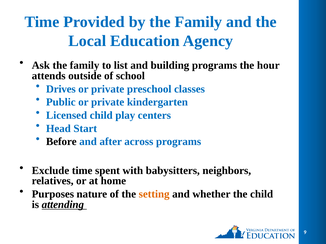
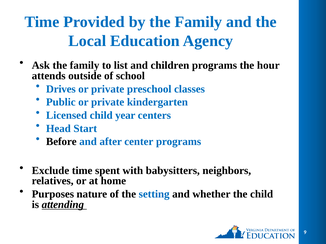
building: building -> children (170, 66)
play: play -> year (125, 116)
across: across -> center (139, 142)
setting colour: orange -> blue (154, 194)
